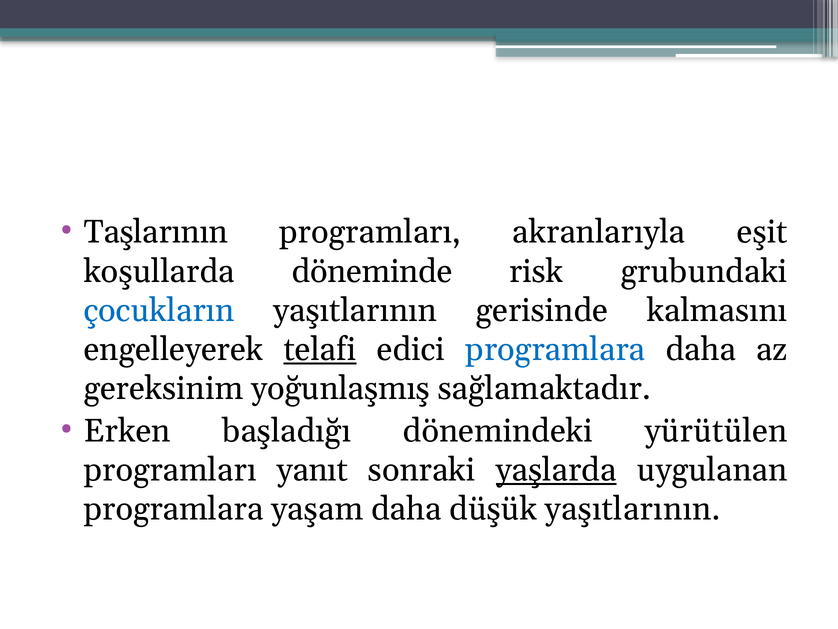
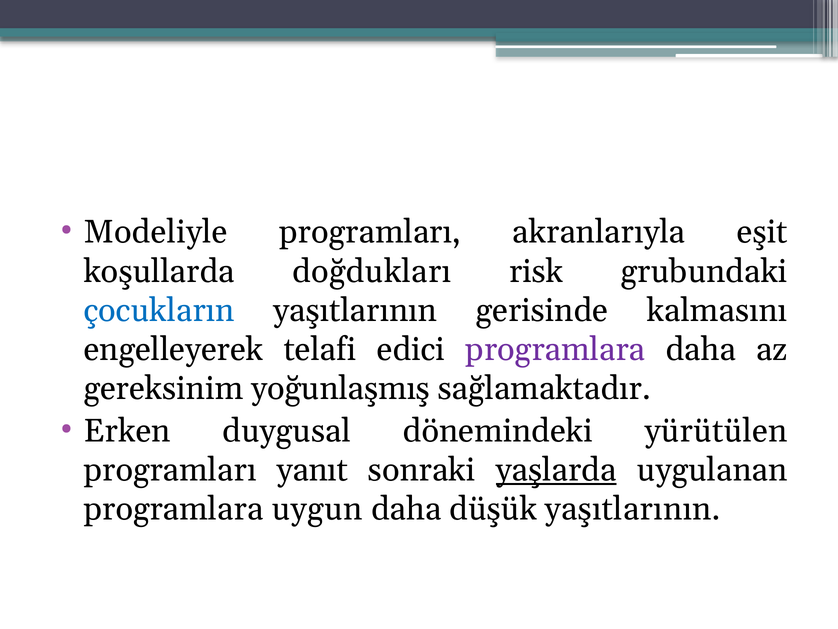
Taşlarının: Taşlarının -> Modeliyle (156, 232)
döneminde: döneminde -> doğdukları (372, 271)
telafi underline: present -> none (320, 349)
programlara colour: blue -> purple (555, 349)
başladığı: başladığı -> duygusal (287, 431)
yaşam: yaşam -> uygun (317, 509)
